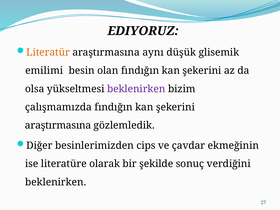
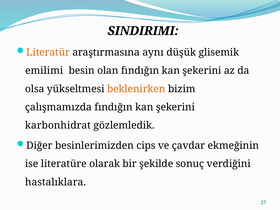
EDIYORUZ: EDIYORUZ -> SINDIRIMI (143, 31)
beklenirken colour: purple -> orange (136, 89)
araştırmasına: araştırmasına -> karbonhidrat (58, 125)
beklenirken: beklenirken -> hastalıklara (56, 182)
